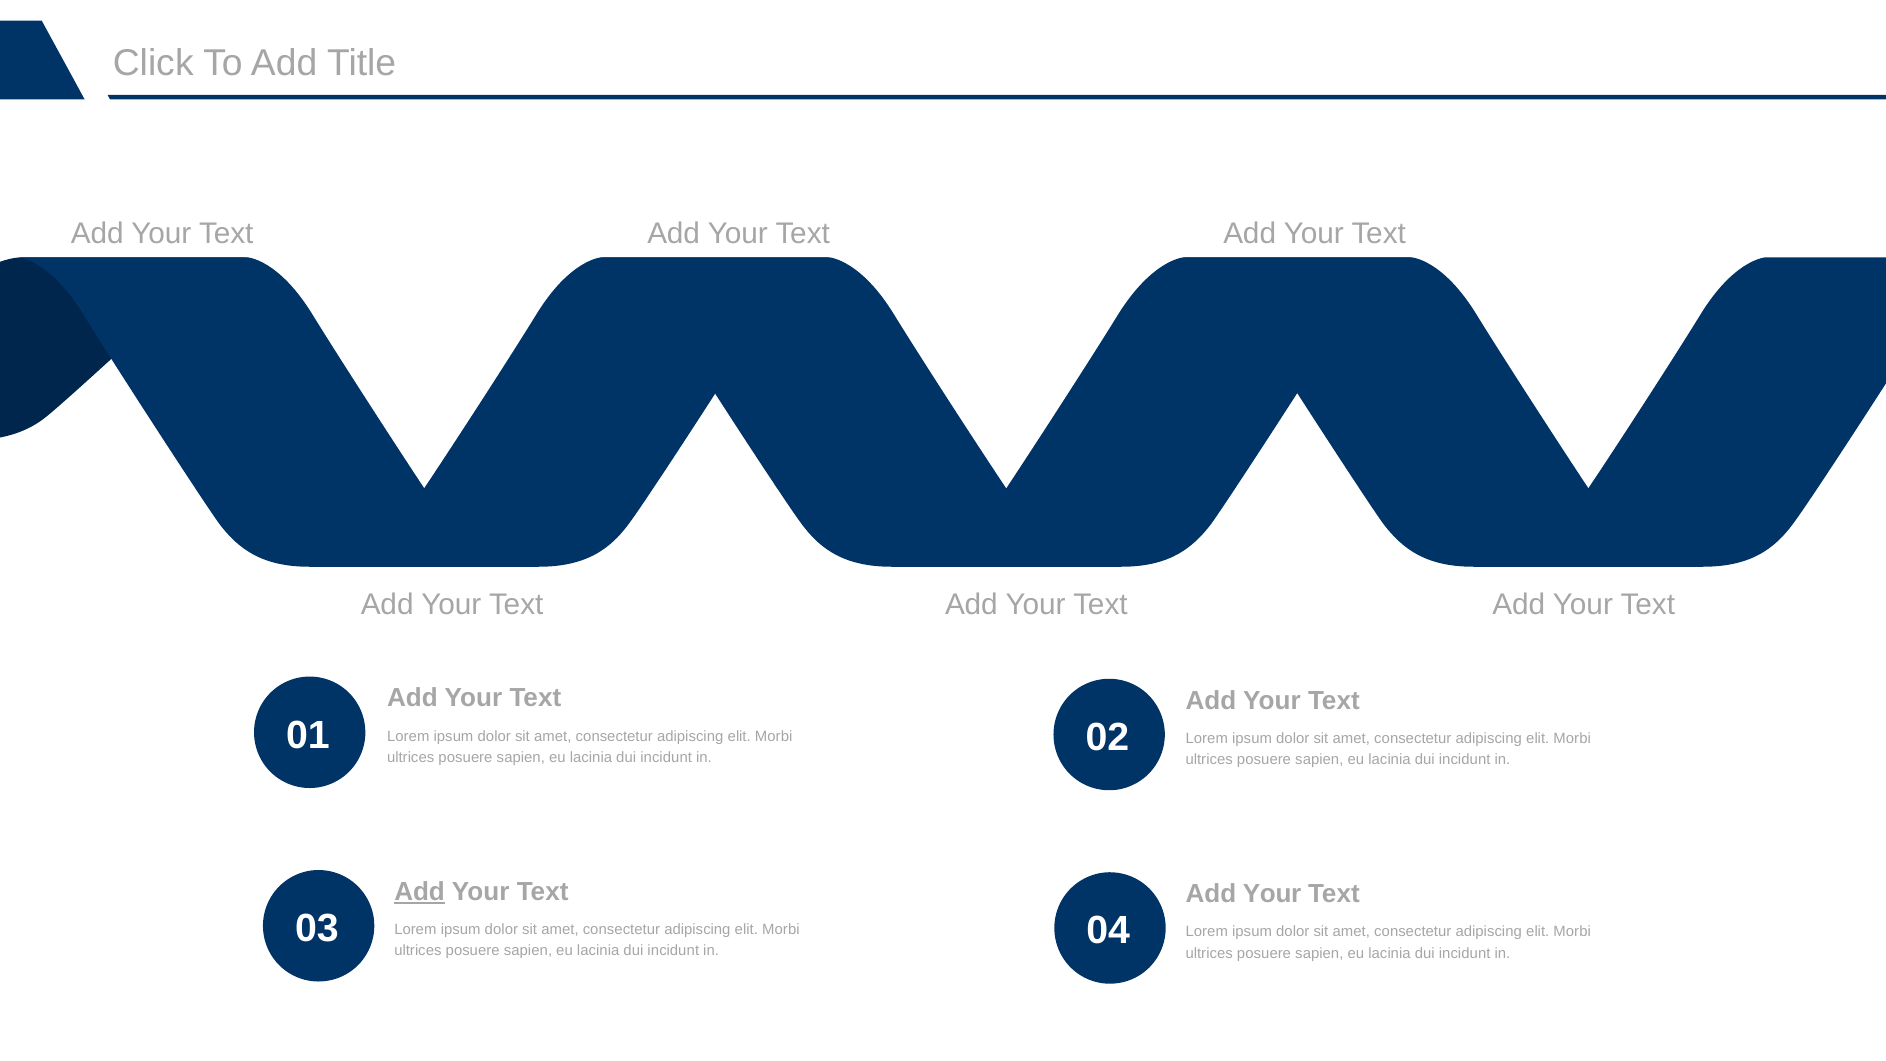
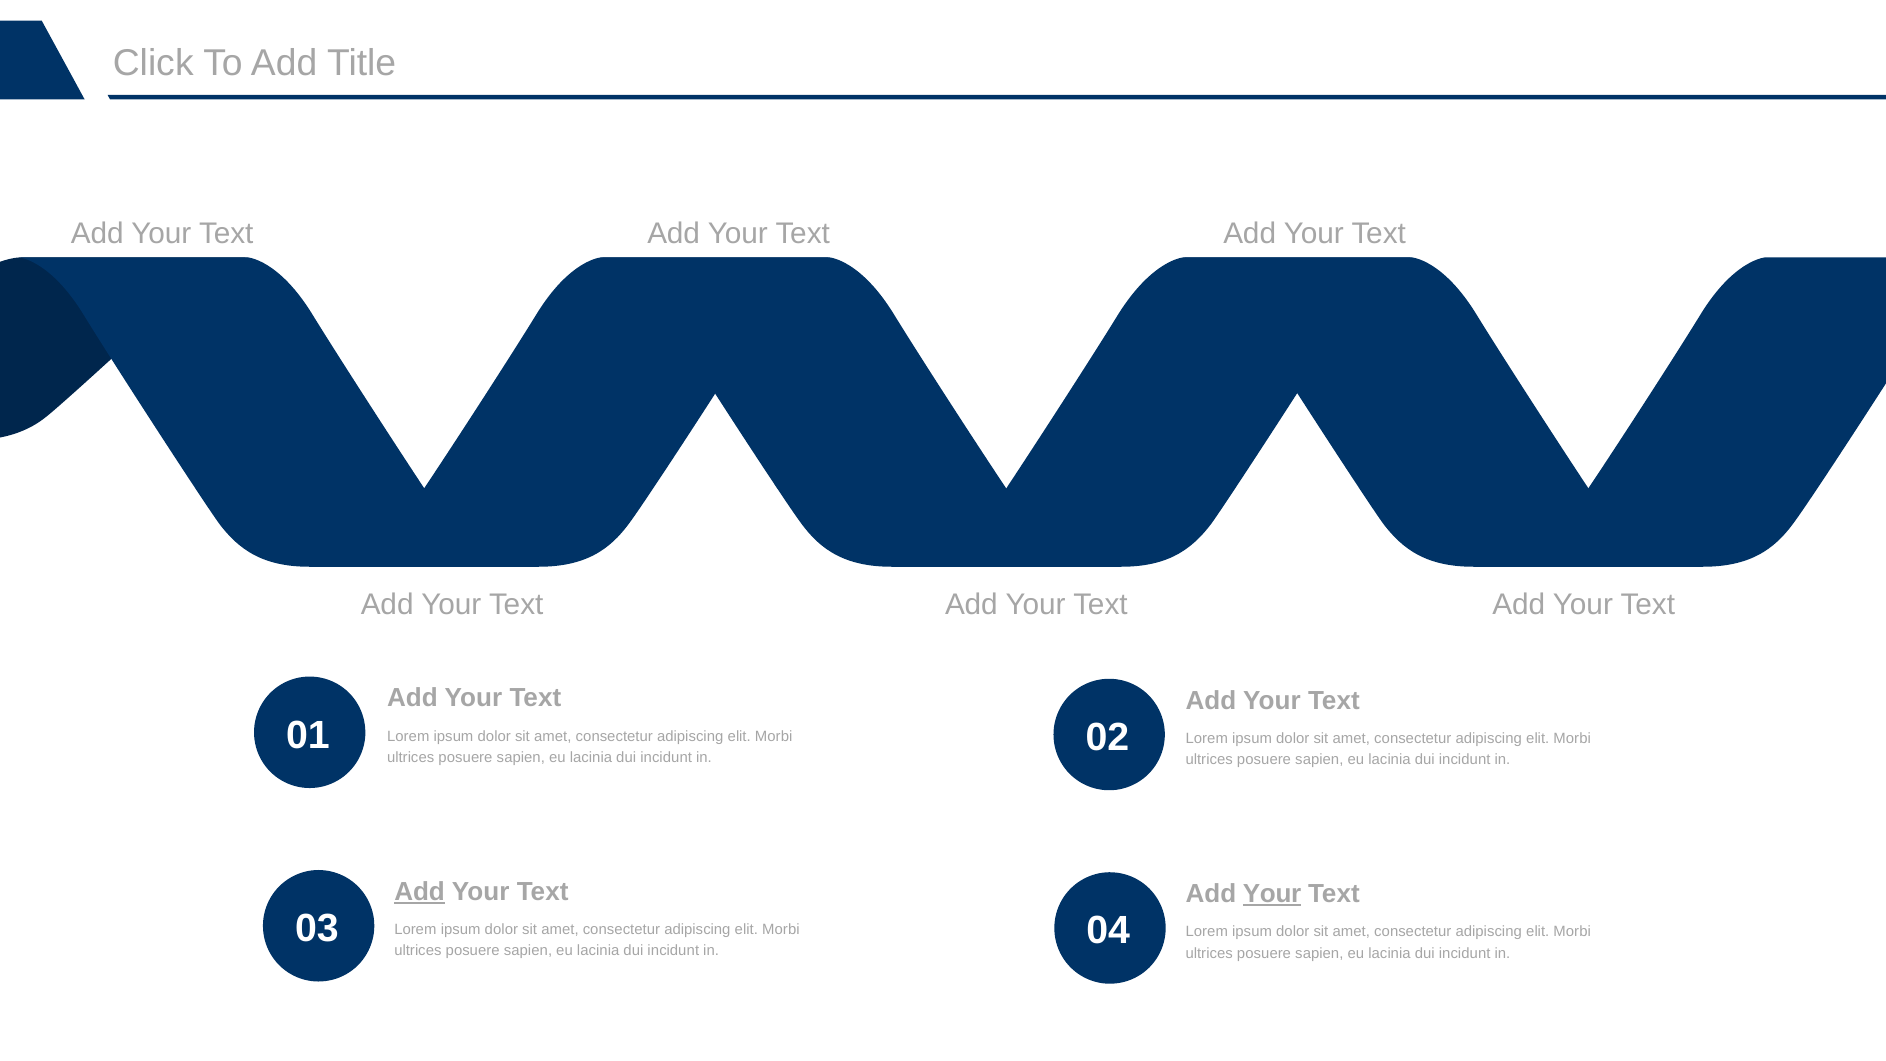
Your underline: none -> present (1272, 894)
